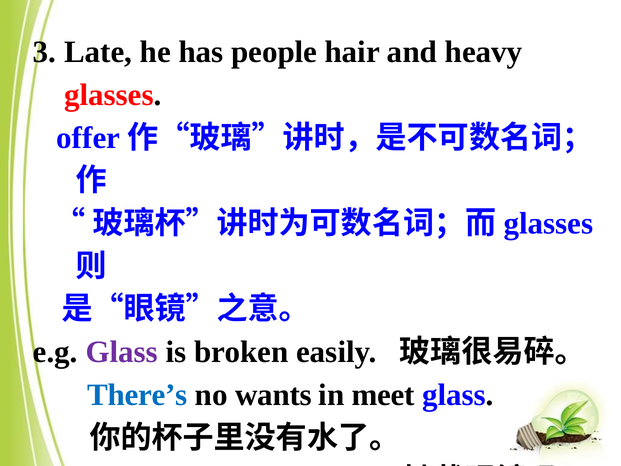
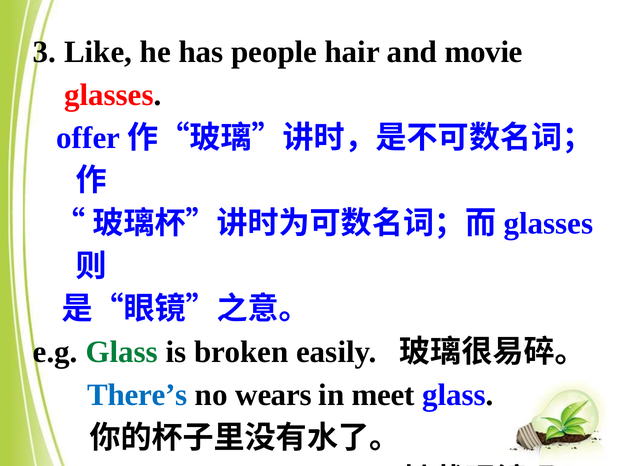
Late: Late -> Like (98, 52)
heavy: heavy -> movie (484, 52)
Glass colour: purple -> green (122, 352)
wants: wants -> wears (274, 395)
